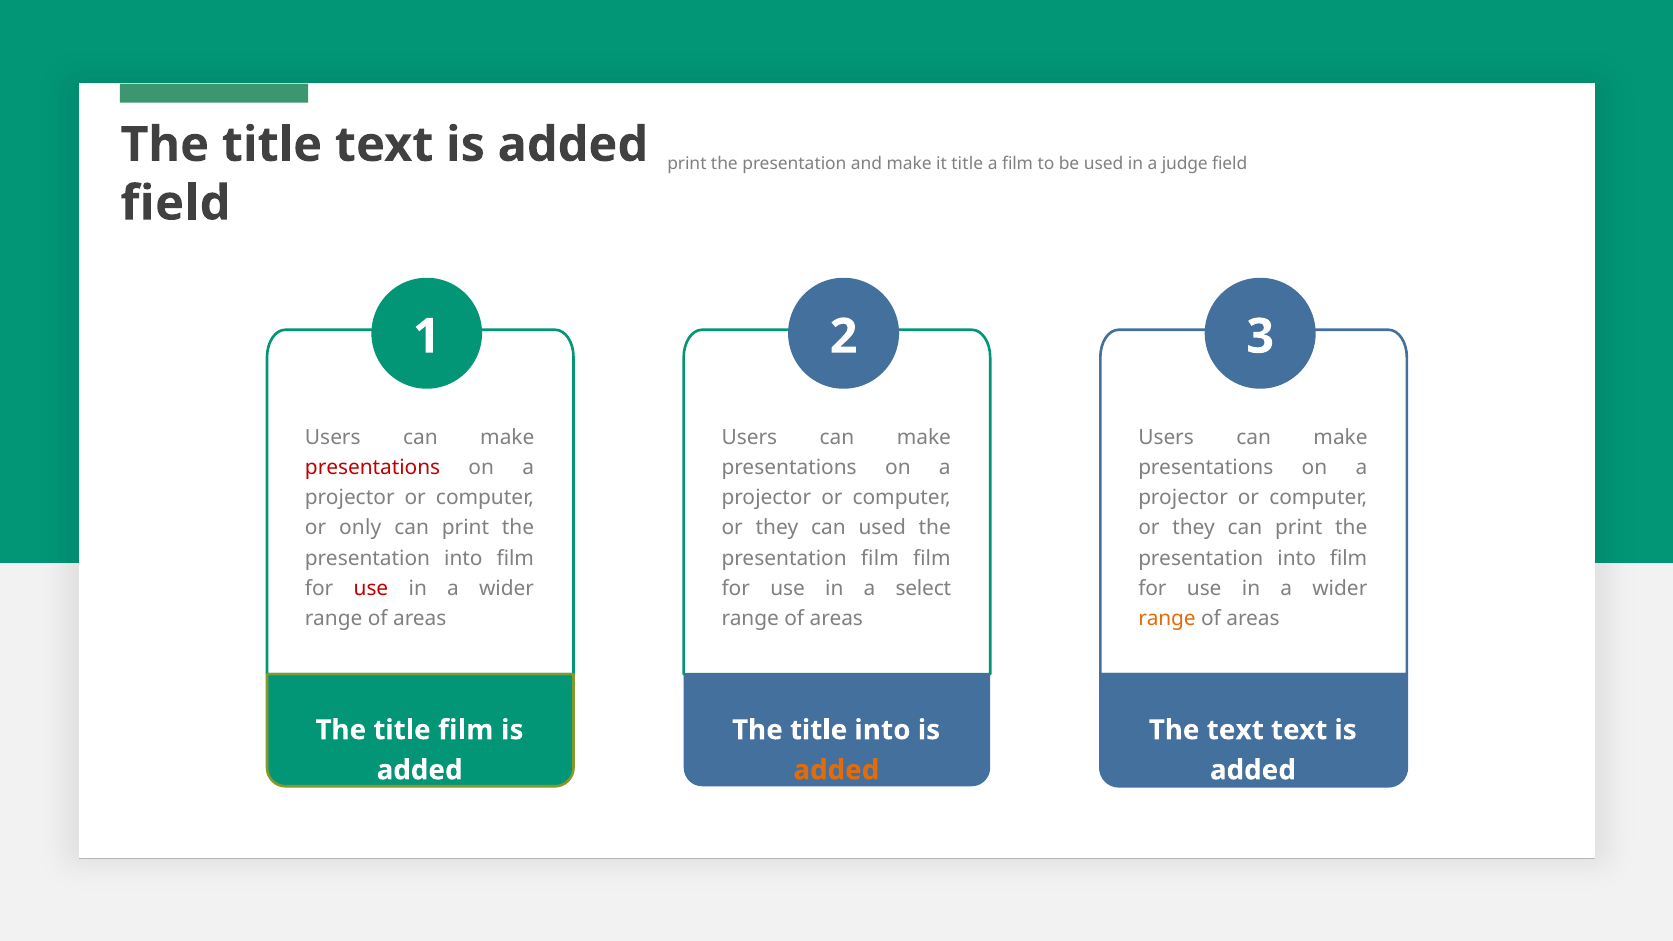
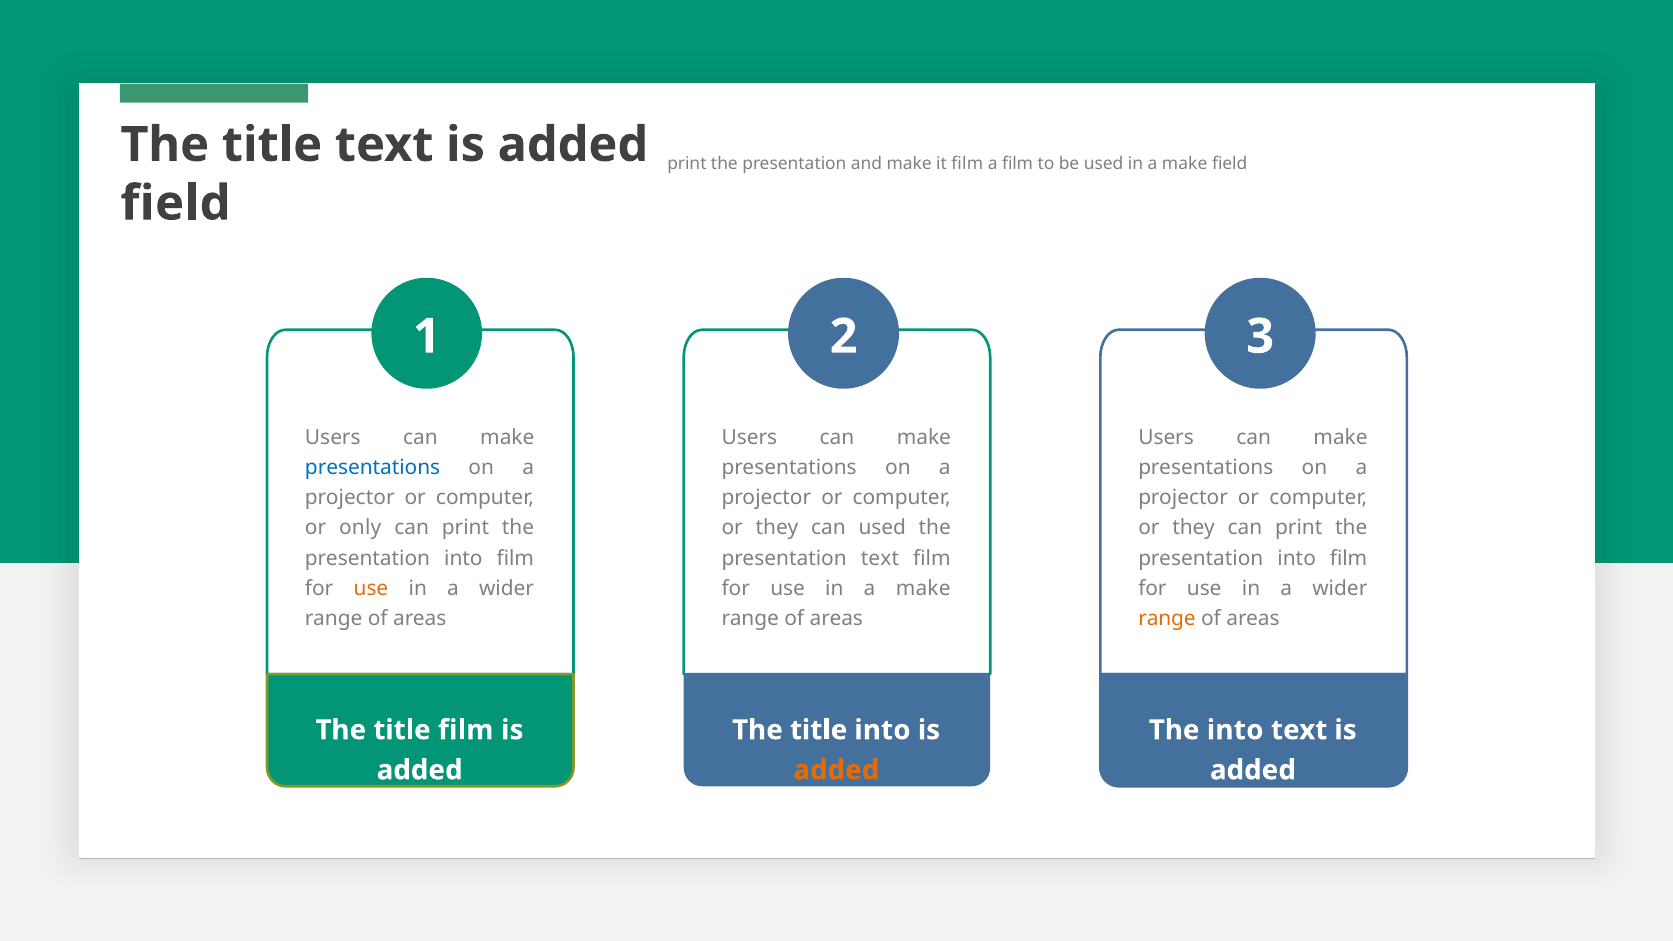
it title: title -> film (967, 164)
used in a judge: judge -> make (1185, 164)
presentations colour: red -> blue (373, 468)
presentation film: film -> text (880, 558)
use colour: red -> orange (371, 588)
use in a select: select -> make (923, 588)
The text: text -> into (1235, 730)
